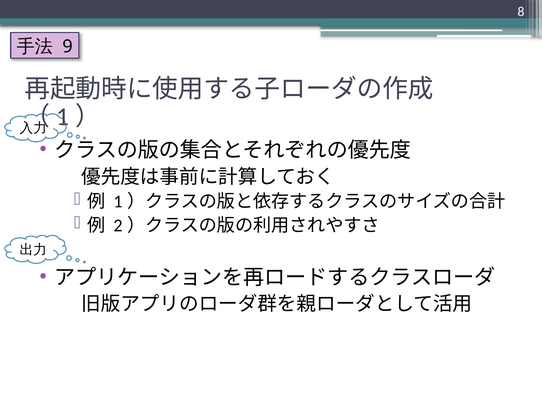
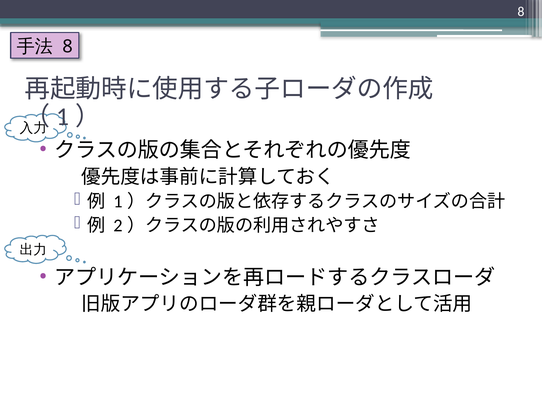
9: 9 -> 8 (68, 47)
